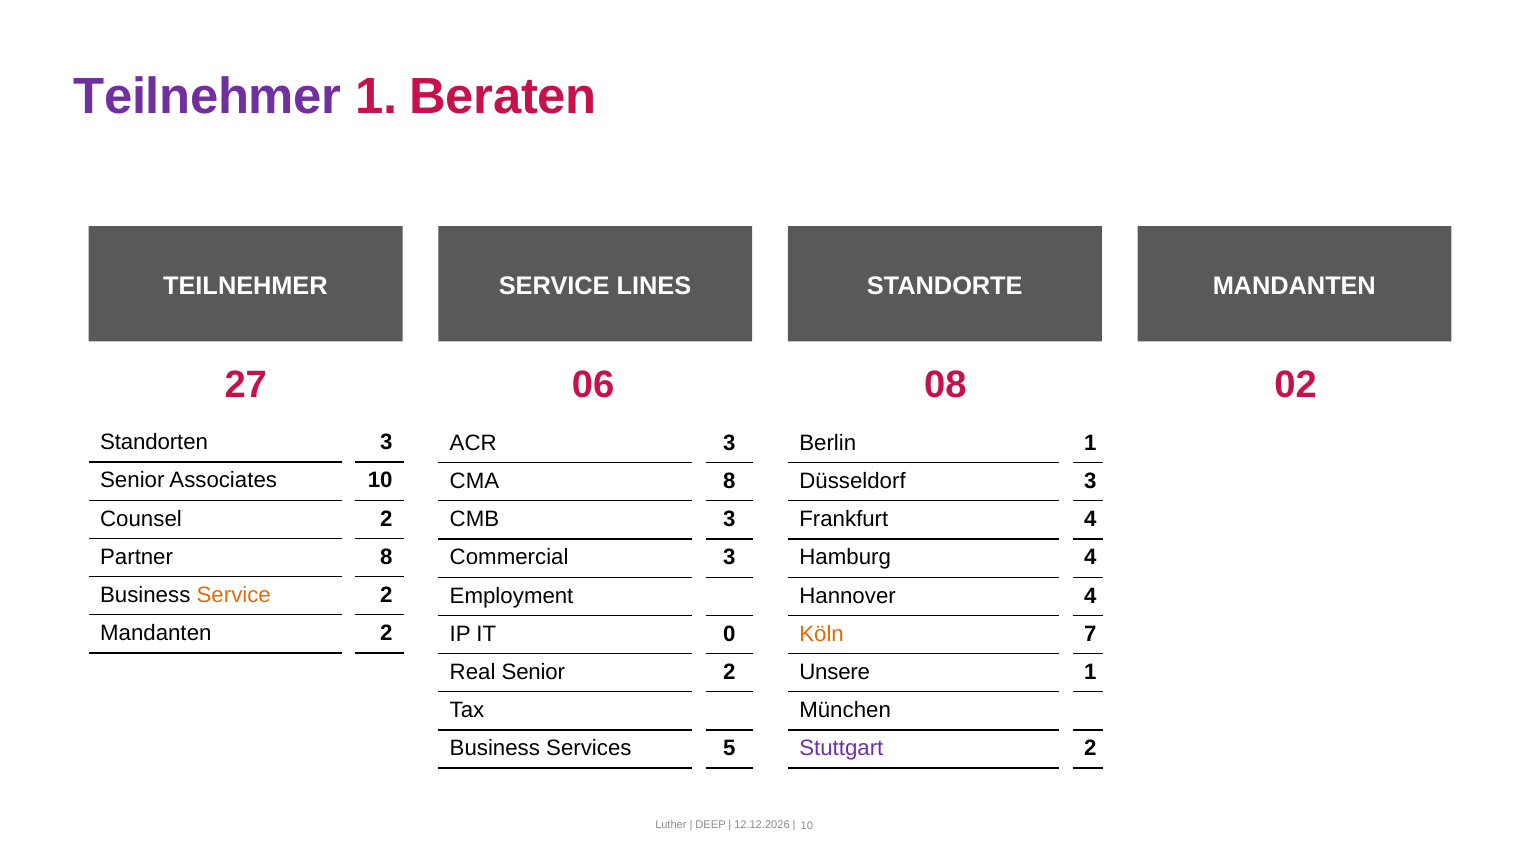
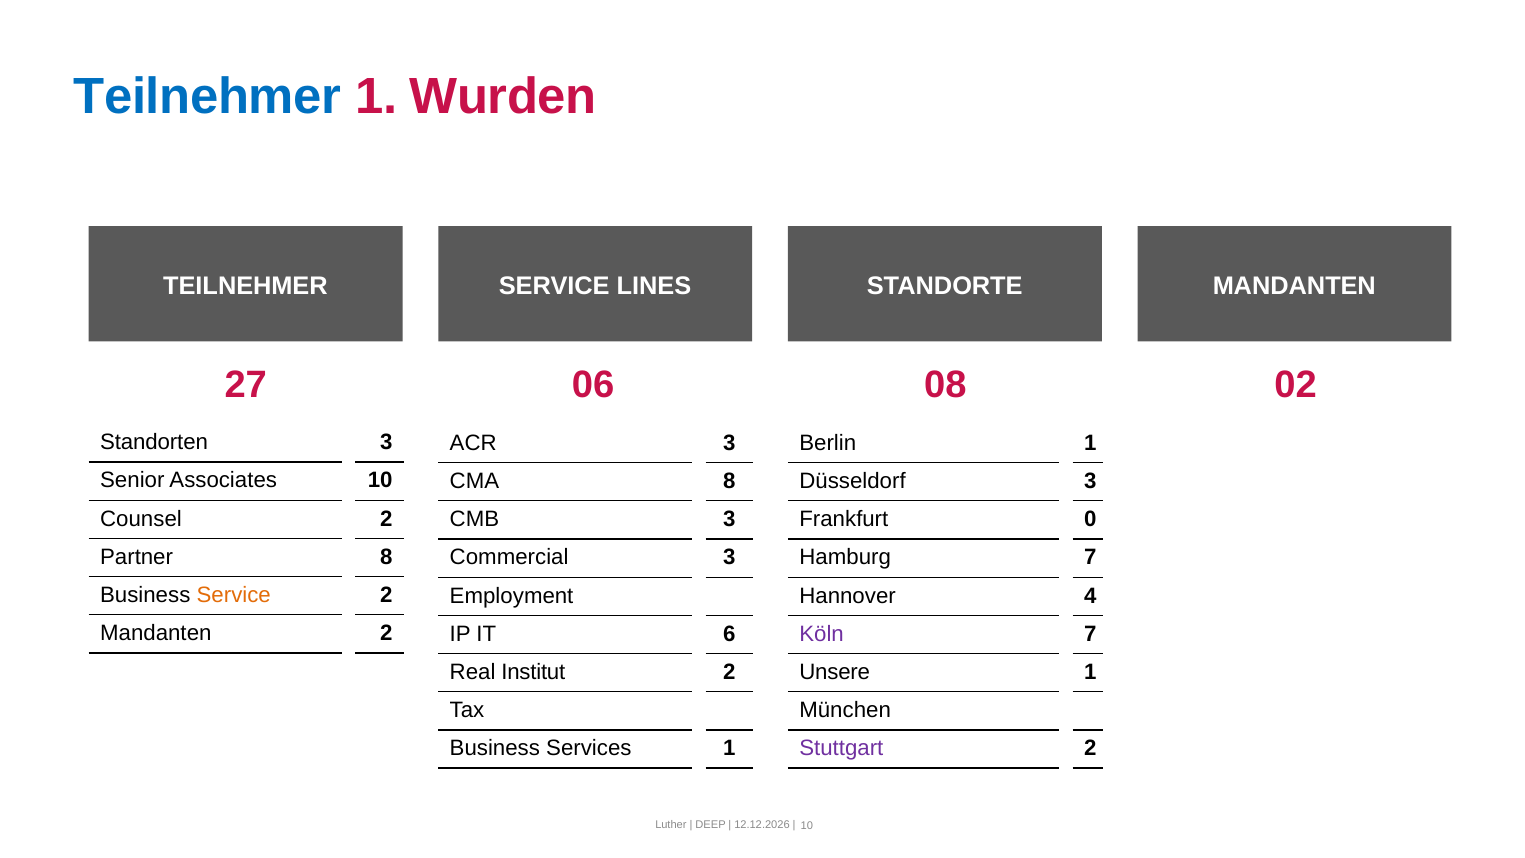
Teilnehmer colour: purple -> blue (207, 97)
Beraten: Beraten -> Wurden (503, 97)
Frankfurt 4: 4 -> 0 (1090, 519)
Hamburg 4: 4 -> 7 (1090, 557)
0: 0 -> 6 (729, 634)
Köln colour: orange -> purple (822, 634)
Real Senior: Senior -> Institut (533, 672)
Services 5: 5 -> 1 (729, 748)
